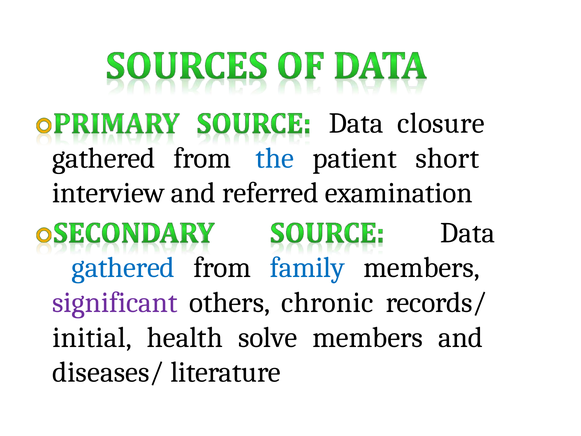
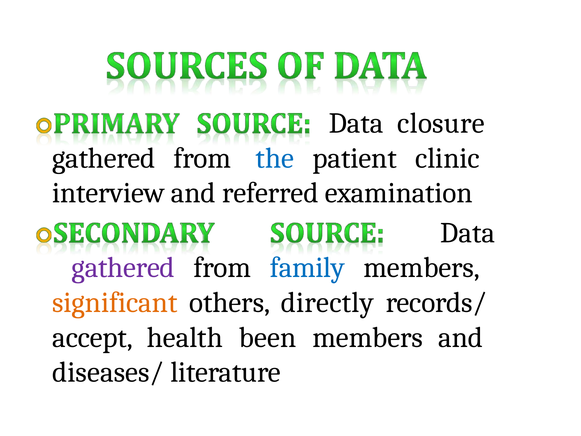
short: short -> clinic (448, 158)
gathered colour: blue -> purple (123, 268)
significant colour: purple -> orange (115, 302)
chronic: chronic -> directly (327, 302)
initial: initial -> accept (92, 337)
solve: solve -> been (268, 337)
